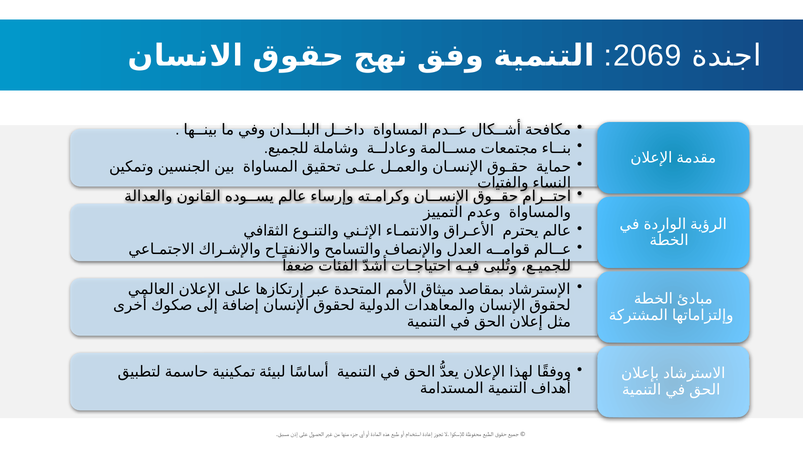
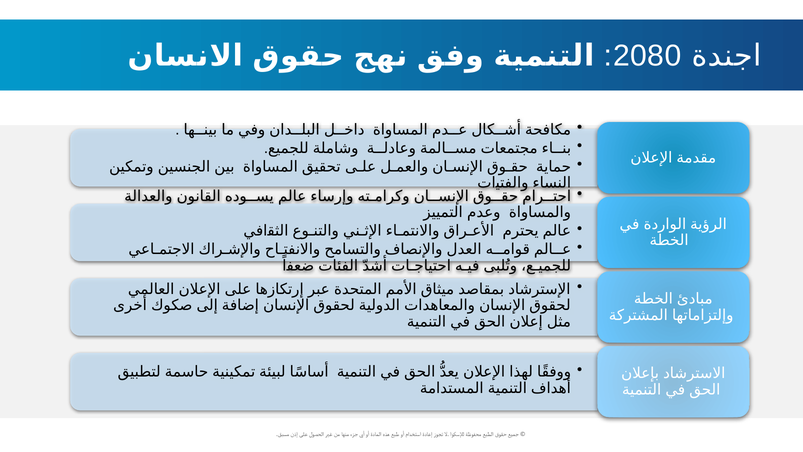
2069: 2069 -> 2080 (647, 56)
